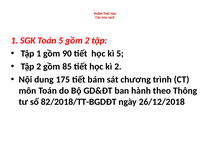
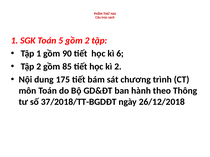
kì 5: 5 -> 6 (120, 54)
82/2018/TT-BGDĐT: 82/2018/TT-BGDĐT -> 37/2018/TT-BGDĐT (79, 102)
